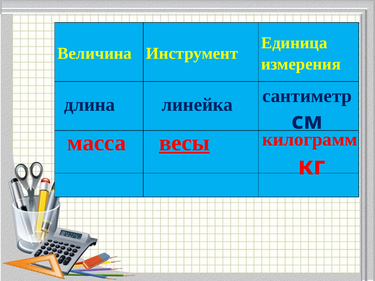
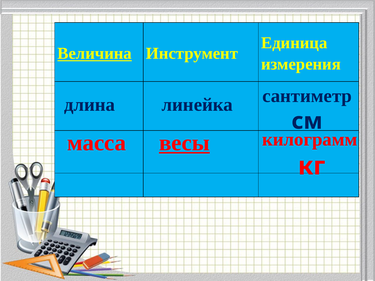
Величина underline: none -> present (95, 54)
